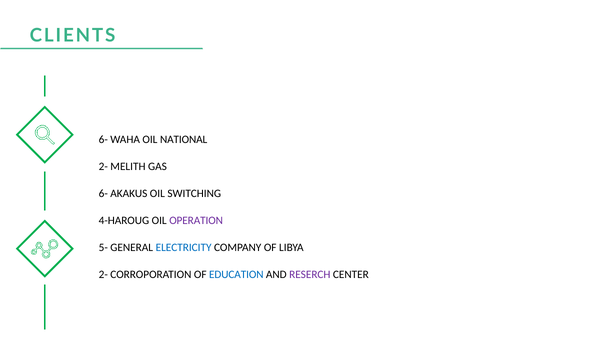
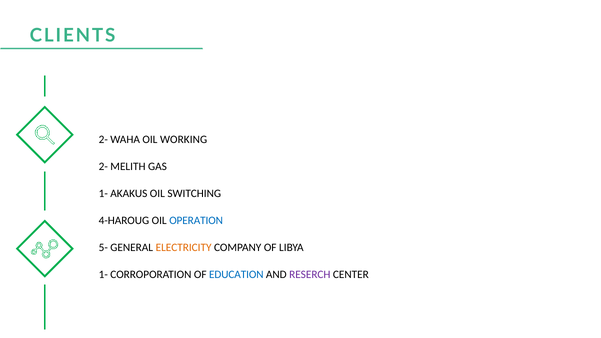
6-: 6- -> 2- (103, 139)
NATIONAL: NATIONAL -> WORKING (184, 139)
6-: 6- -> 1- (103, 193)
OPERATION colour: purple -> blue (196, 220)
ELECTRICITY colour: blue -> orange (184, 248)
2-: 2- -> 1- (103, 275)
